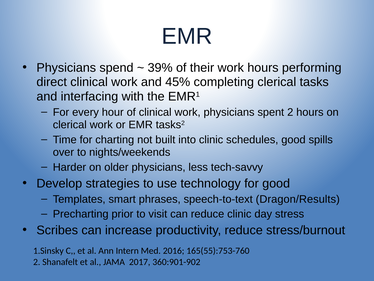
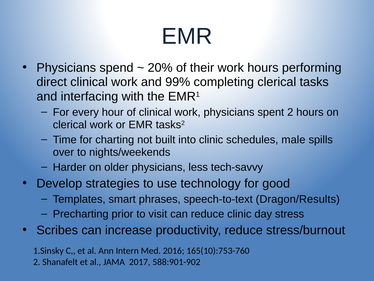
39%: 39% -> 20% (160, 68)
45%: 45% -> 99% (178, 82)
schedules good: good -> male (293, 139)
165(55):753-760: 165(55):753-760 -> 165(10):753-760 (218, 250)
360:901-902: 360:901-902 -> 588:901-902 (176, 261)
